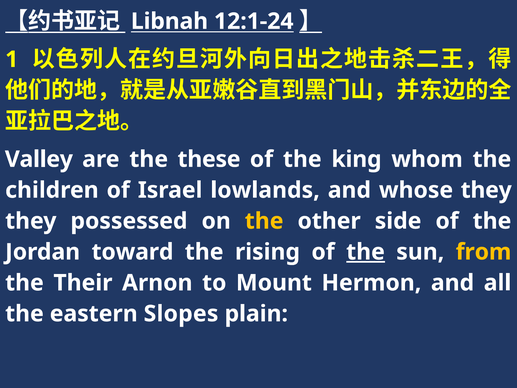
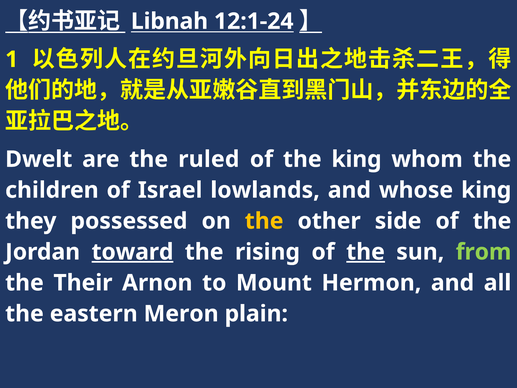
Valley: Valley -> Dwelt (39, 159)
these: these -> ruled (209, 159)
whose they: they -> king (486, 190)
toward underline: none -> present (133, 252)
from colour: yellow -> light green (484, 252)
Slopes: Slopes -> Meron (181, 314)
